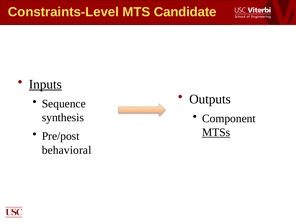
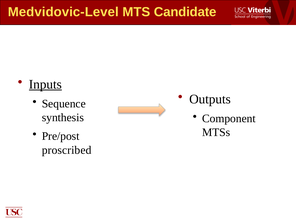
Constraints-Level: Constraints-Level -> Medvidovic-Level (63, 12)
MTSs underline: present -> none (216, 132)
behavioral: behavioral -> proscribed (67, 150)
